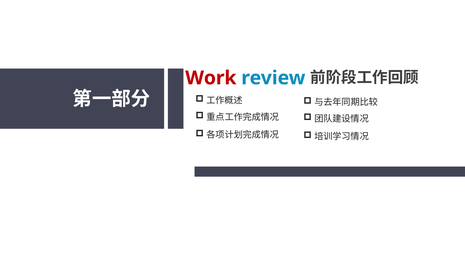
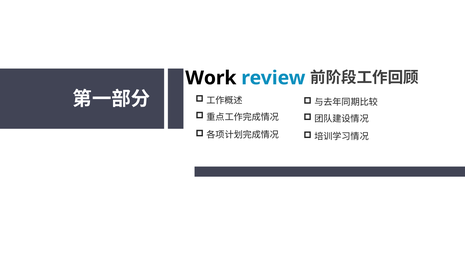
Work colour: red -> black (211, 78)
